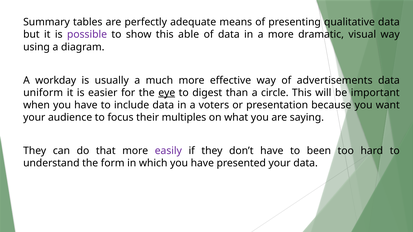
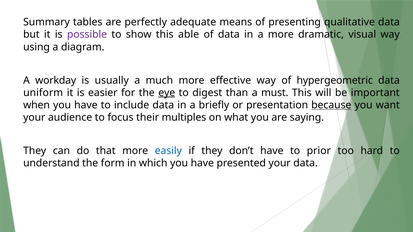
advertisements: advertisements -> hypergeometric (335, 80)
circle: circle -> must (275, 93)
voters: voters -> briefly (214, 105)
because underline: none -> present (331, 105)
easily colour: purple -> blue (168, 151)
been: been -> prior (319, 151)
